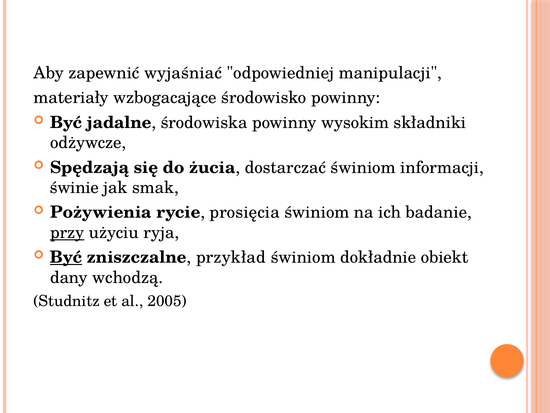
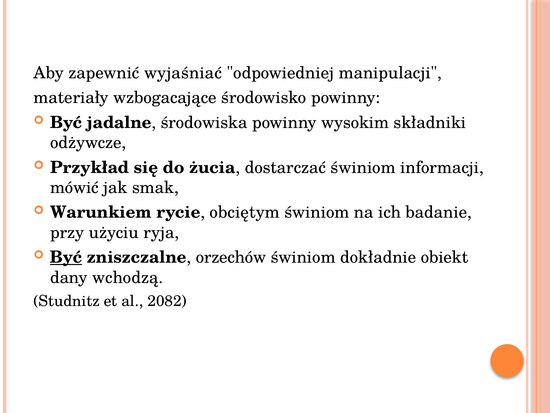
Spędzają: Spędzają -> Przykład (90, 167)
świnie: świnie -> mówić (74, 187)
Pożywienia: Pożywienia -> Warunkiem (101, 212)
prosięcia: prosięcia -> obciętym (245, 212)
przy underline: present -> none (67, 232)
przykład: przykład -> orzechów (231, 257)
2005: 2005 -> 2082 (167, 301)
